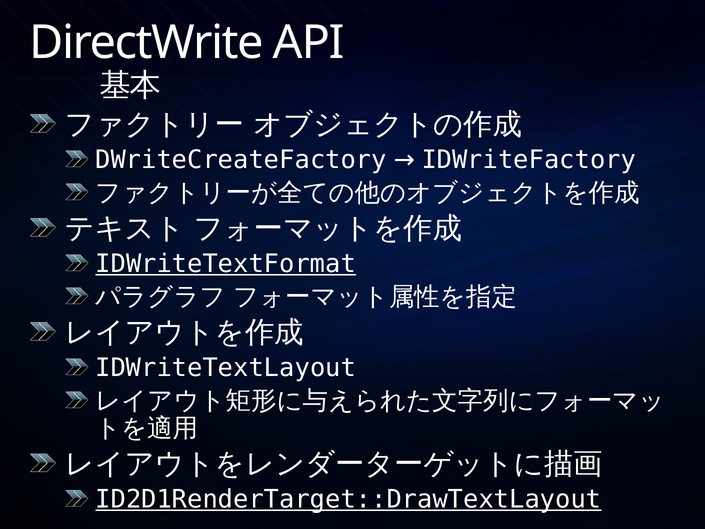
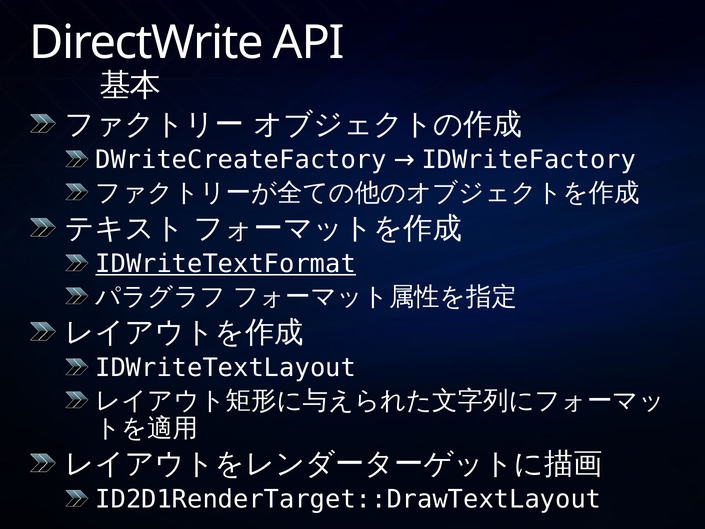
ID2D1RenderTarget::DrawTextLayout underline: present -> none (348, 499)
